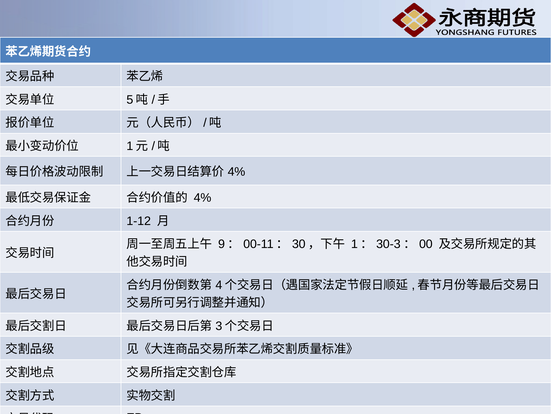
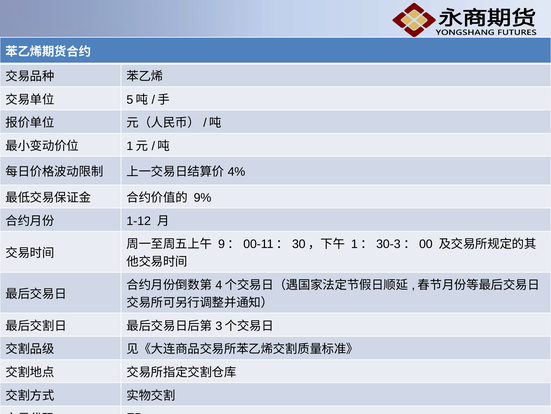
4%: 4% -> 9% (203, 197)
